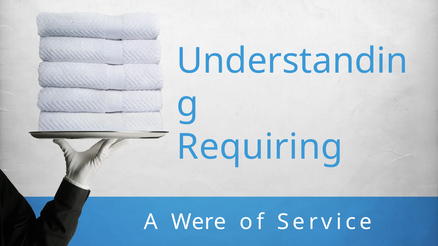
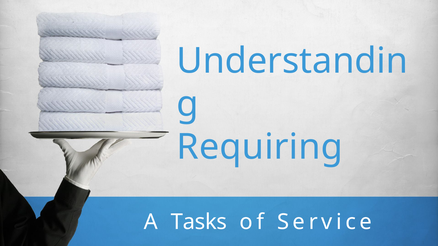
Were: Were -> Tasks (199, 222)
